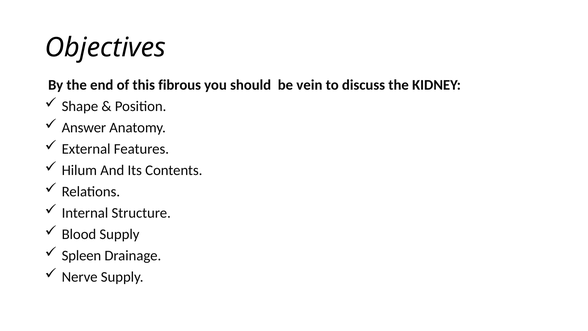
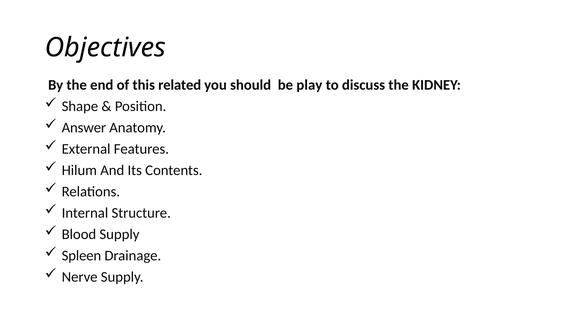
fibrous: fibrous -> related (180, 85)
vein: vein -> play (309, 85)
